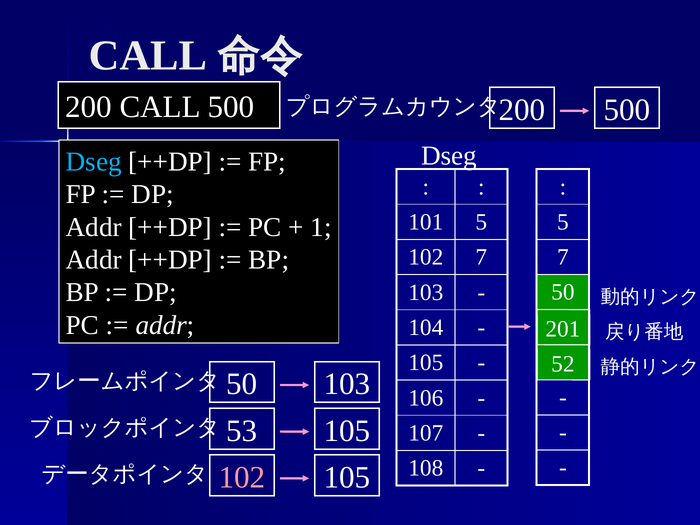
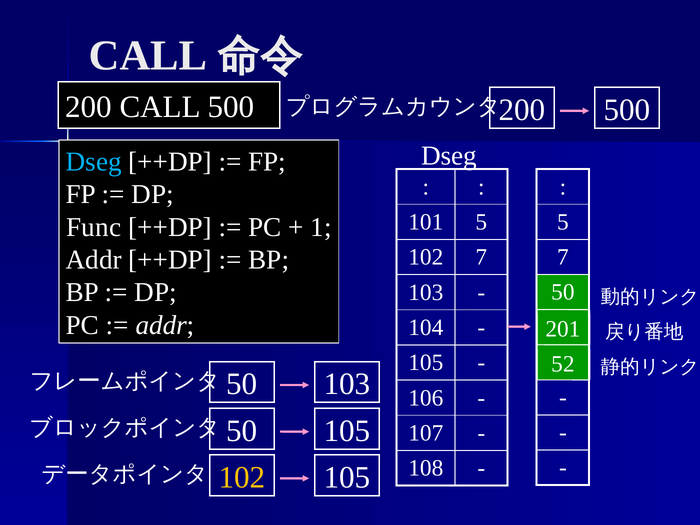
Addr: Addr -> Func (94, 227)
53: 53 -> 50 (242, 431)
102 colour: pink -> yellow (242, 478)
